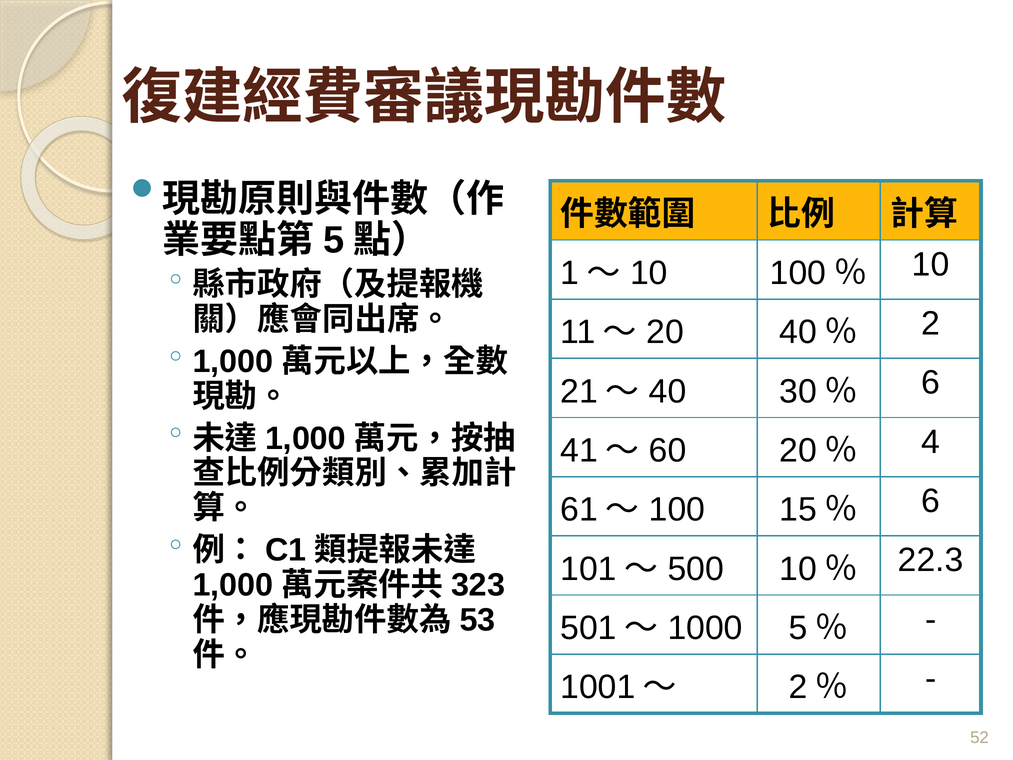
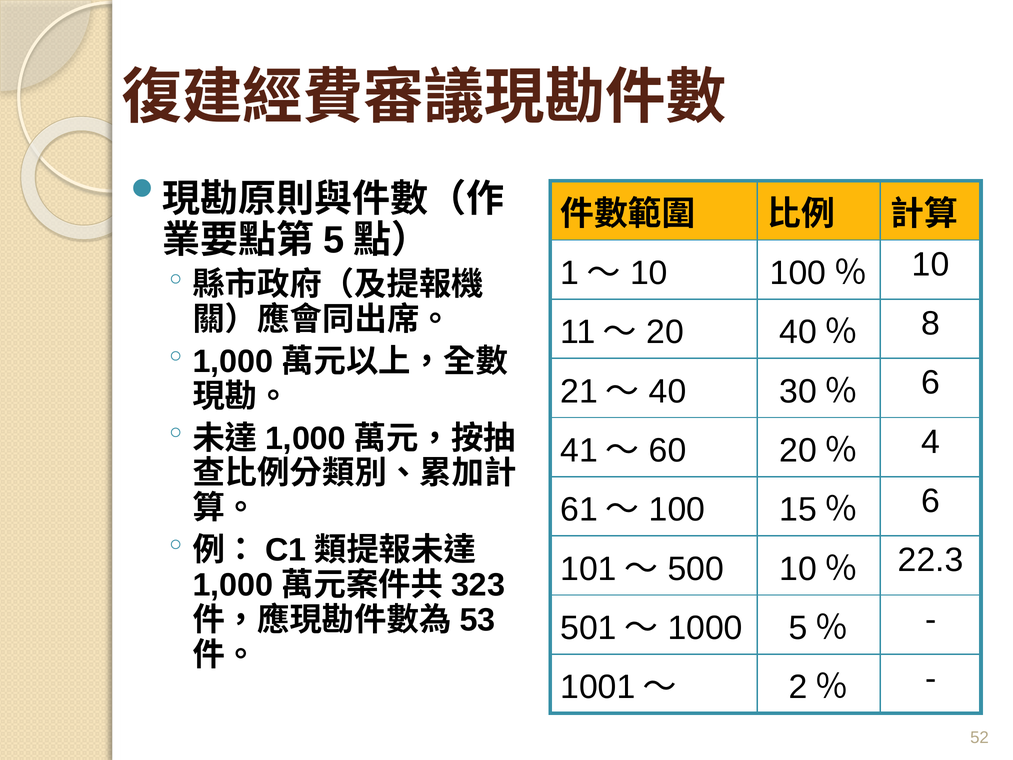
2: 2 -> 8 (931, 324)
